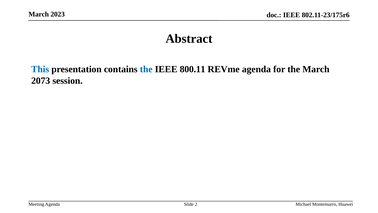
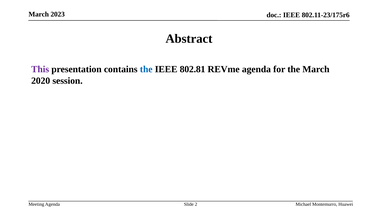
This colour: blue -> purple (40, 69)
800.11: 800.11 -> 802.81 (193, 69)
2073: 2073 -> 2020 (41, 81)
